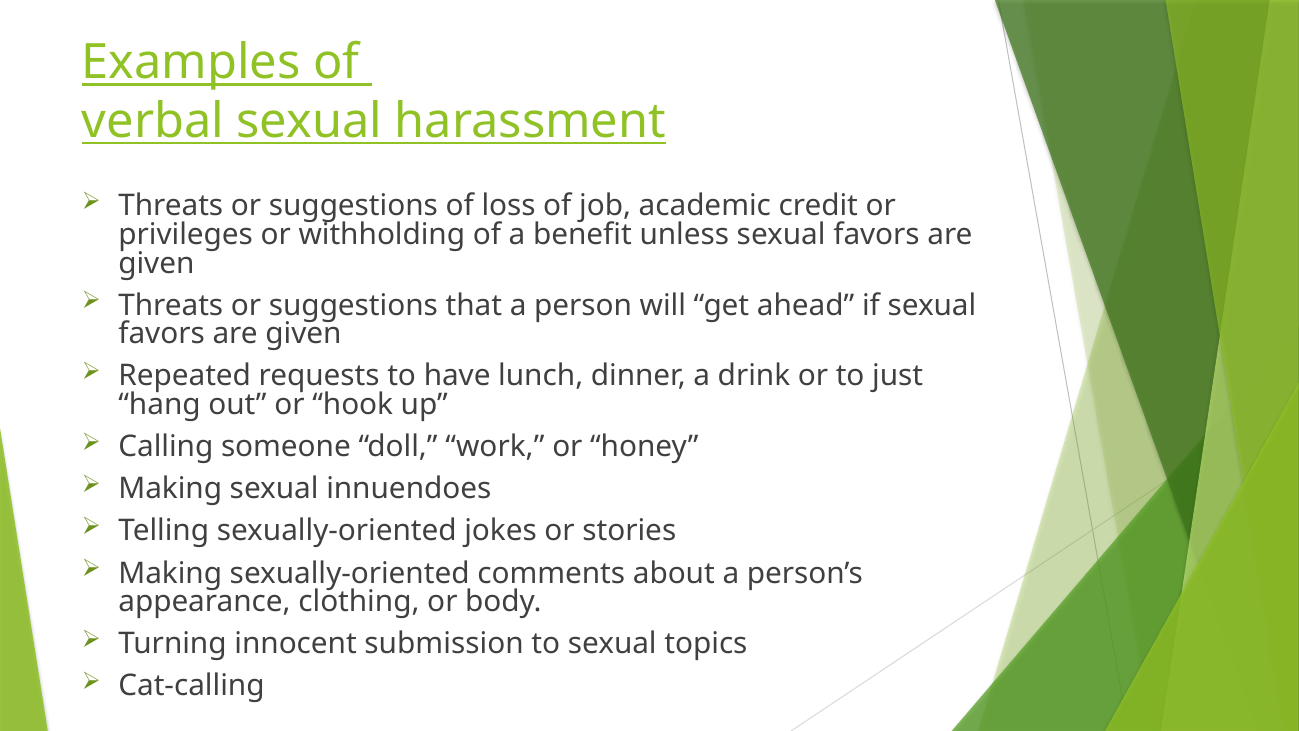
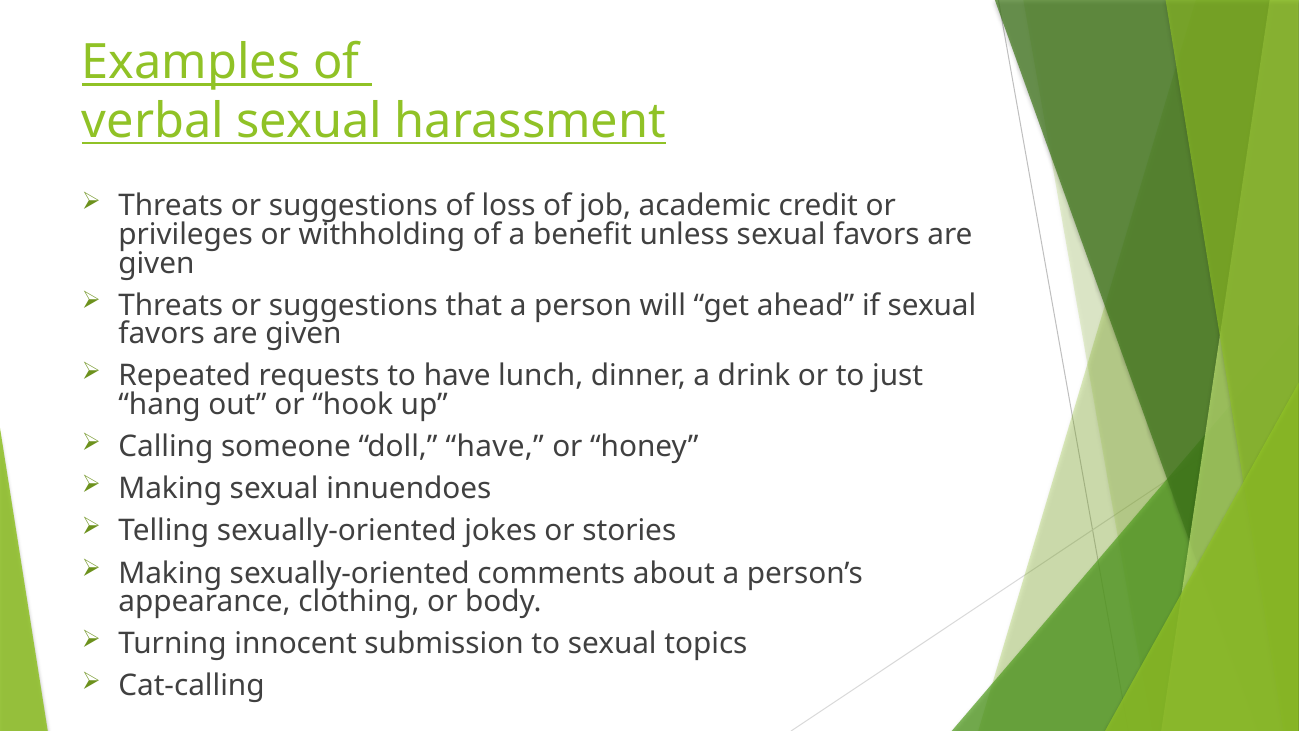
doll work: work -> have (495, 447)
